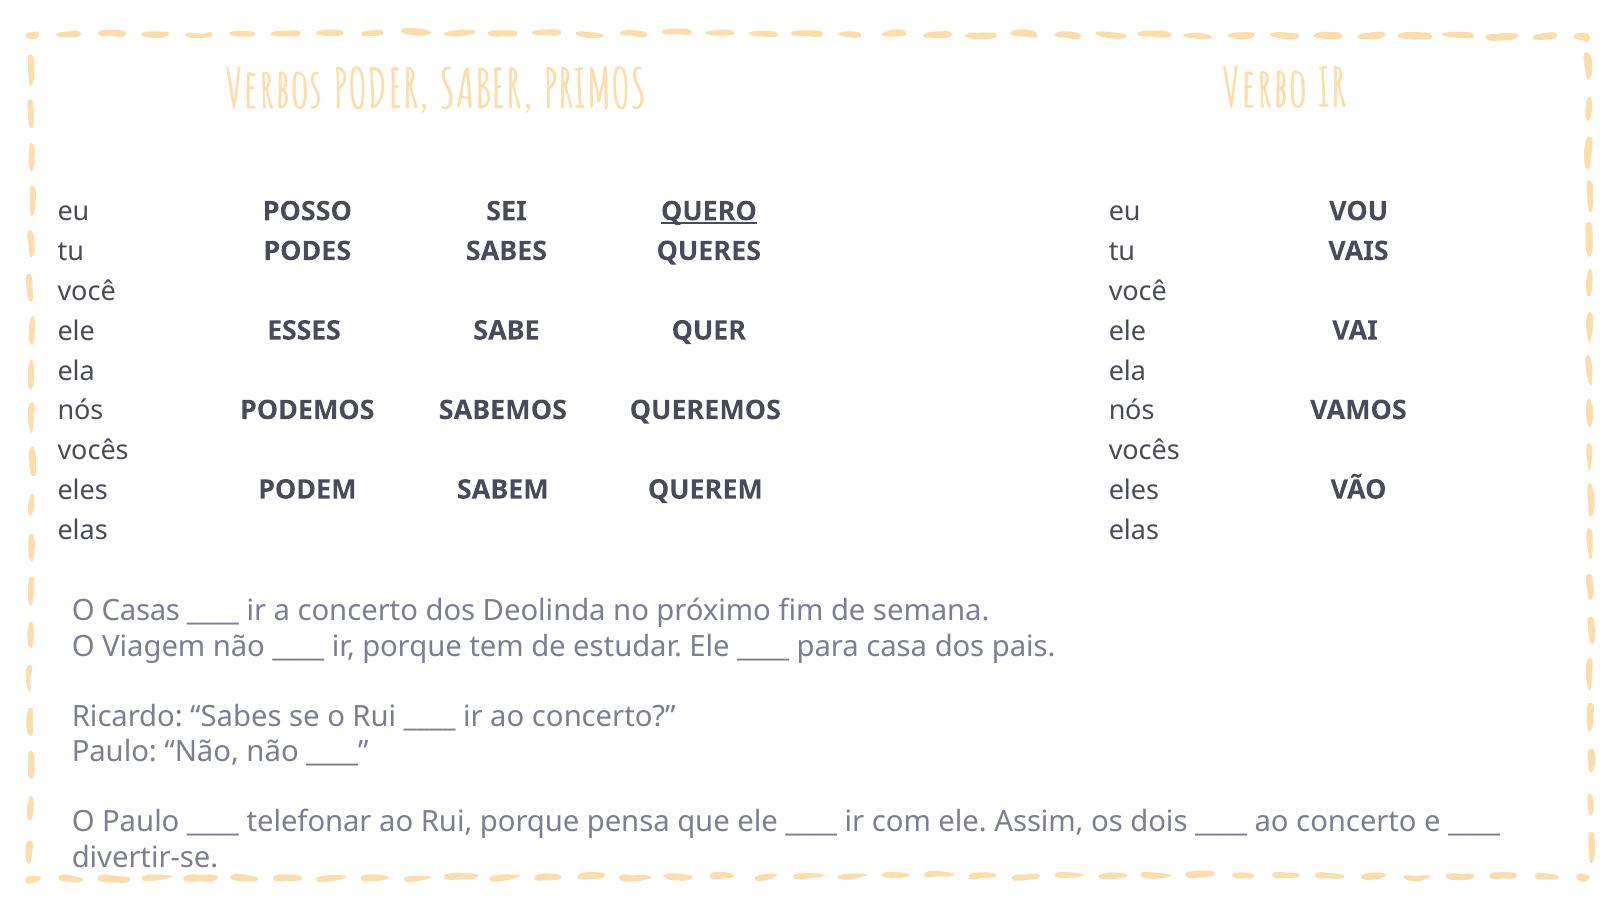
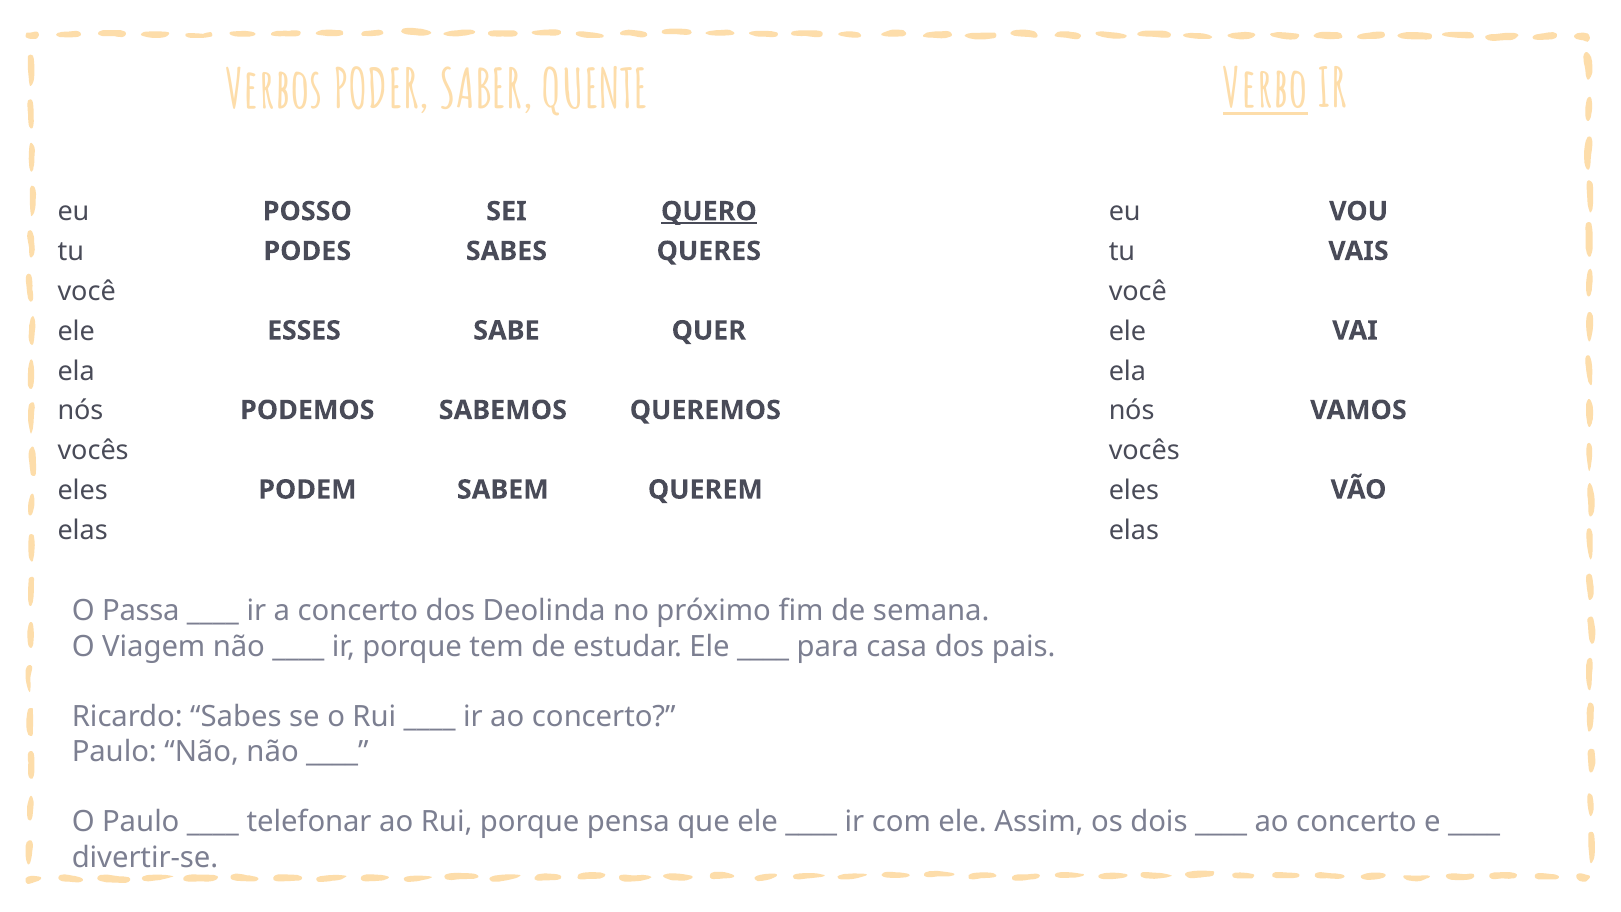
Verbo underline: none -> present (1265, 90)
PRIMOS: PRIMOS -> QUENTE (595, 90)
Casas: Casas -> Passa (141, 611)
